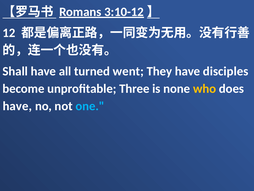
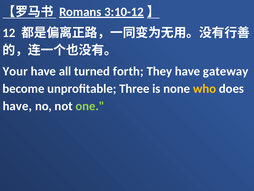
Shall: Shall -> Your (15, 71)
went: went -> forth (128, 71)
disciples: disciples -> gateway (226, 71)
one colour: light blue -> light green (90, 106)
